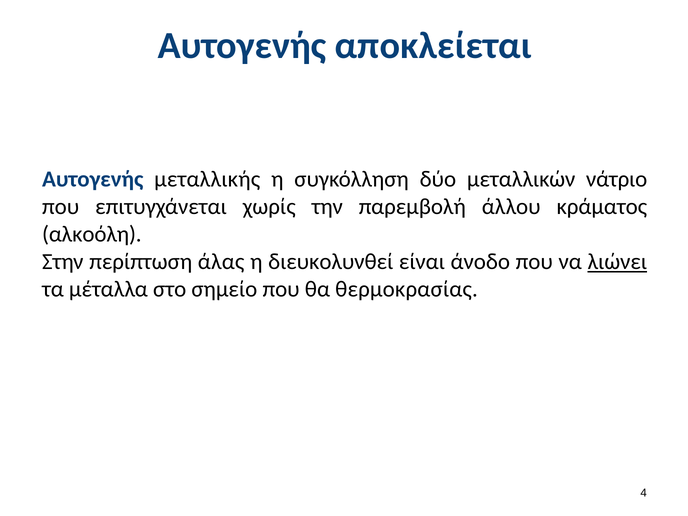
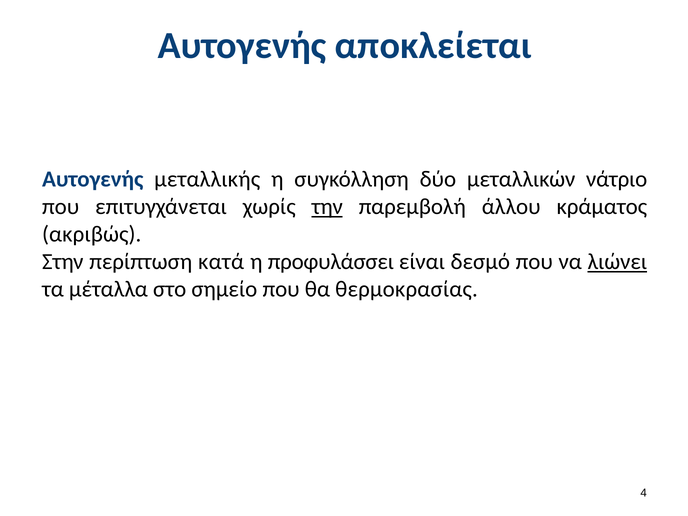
την underline: none -> present (327, 207)
αλκοόλη: αλκοόλη -> ακριβώς (92, 234)
άλας: άλας -> κατά (221, 262)
διευκολυνθεί: διευκολυνθεί -> προφυλάσσει (331, 262)
άνοδο: άνοδο -> δεσμό (480, 262)
